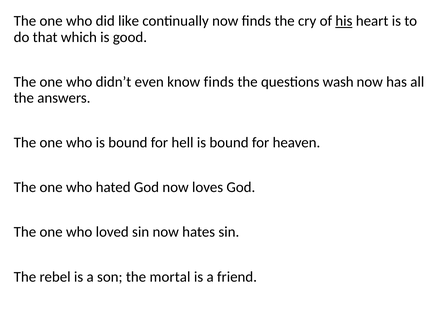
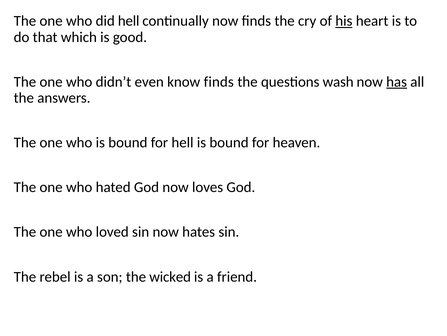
did like: like -> hell (129, 21)
has underline: none -> present (397, 82)
mortal: mortal -> wicked (170, 276)
